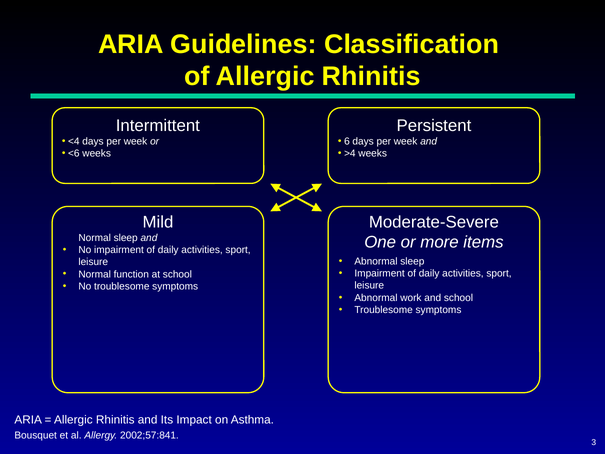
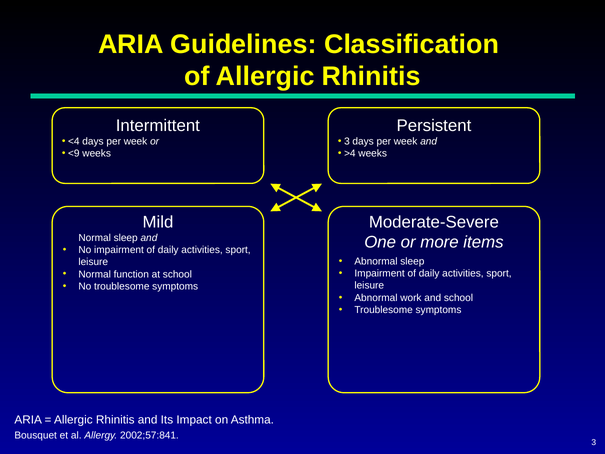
6: 6 -> 3 (347, 141)
<6: <6 -> <9 (74, 153)
